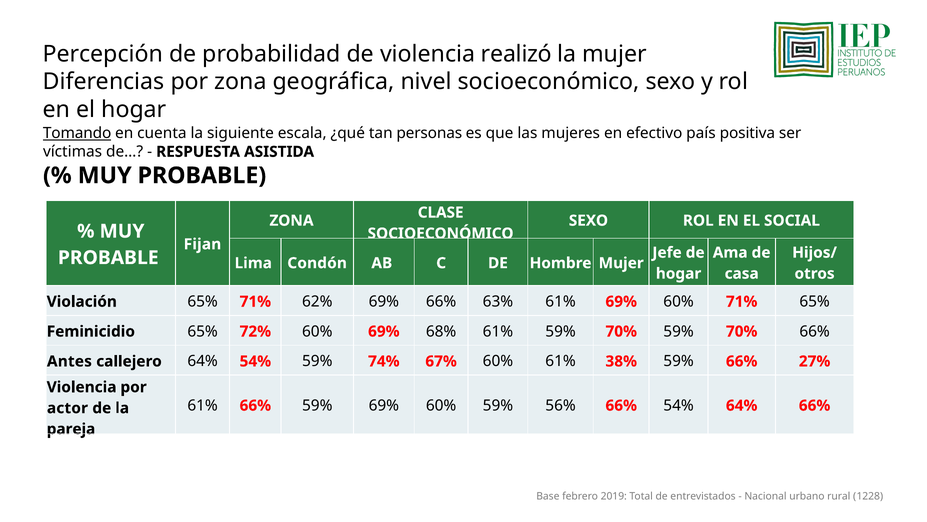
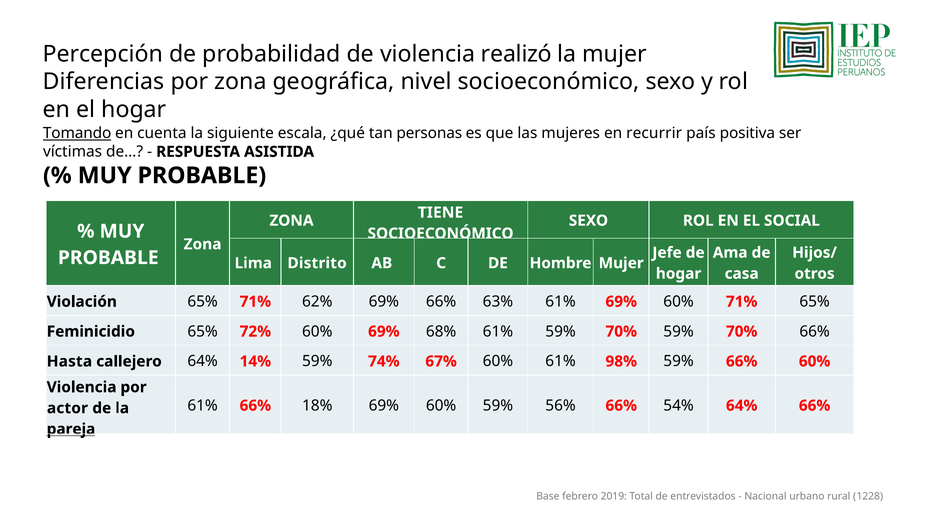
efectivo: efectivo -> recurrir (654, 133)
CLASE: CLASE -> TIENE (440, 212)
Fijan: Fijan -> Zona (203, 244)
Condón: Condón -> Distrito (317, 263)
Antes: Antes -> Hasta (69, 361)
64% 54%: 54% -> 14% (255, 361)
38%: 38% -> 98% (621, 361)
66% 27%: 27% -> 60% (815, 361)
66% 59%: 59% -> 18% (317, 405)
pareja underline: none -> present (71, 429)
